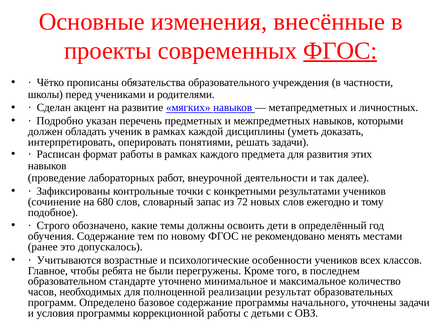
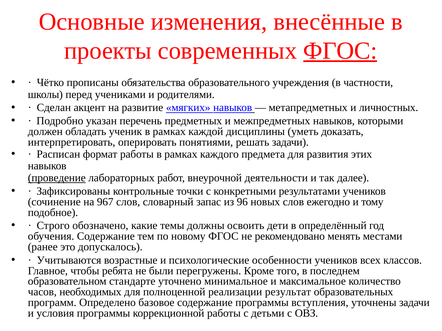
проведение underline: none -> present (57, 178)
680: 680 -> 967 (105, 202)
72: 72 -> 96 (242, 202)
начального: начального -> вступления (320, 303)
